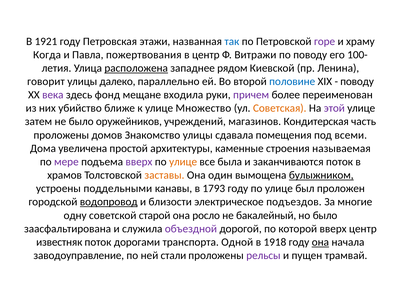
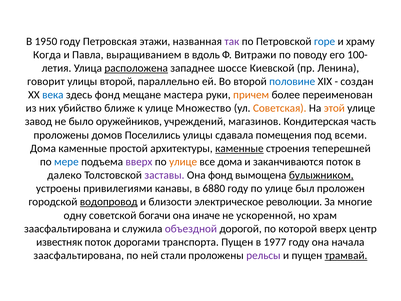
1921: 1921 -> 1950 (46, 41)
так colour: blue -> purple (232, 41)
горе colour: purple -> blue (325, 41)
пожертвования: пожертвования -> выращиванием (144, 55)
в центр: центр -> вдоль (206, 55)
рядом: рядом -> шоссе (232, 68)
улицы далеко: далеко -> второй (118, 81)
поводу: поводу -> создан (357, 81)
века colour: purple -> blue (53, 95)
входила: входила -> мастера (183, 95)
причем colour: purple -> orange (251, 95)
этой colour: purple -> orange (334, 108)
затем: затем -> завод (38, 122)
Знакомство: Знакомство -> Поселились (153, 135)
Дома увеличена: увеличена -> каменные (83, 148)
каменные underline: none -> present (239, 148)
называемая: называемая -> теперешней (341, 148)
мере colour: purple -> blue (66, 162)
все была: была -> дома (230, 162)
храмов: храмов -> далеко (65, 175)
заставы colour: orange -> purple (164, 175)
Она один: один -> фонд (220, 175)
поддельными: поддельными -> привилегиями (118, 188)
1793: 1793 -> 6880 (214, 188)
подъездов: подъездов -> революции (294, 202)
старой: старой -> богачи (155, 215)
росло: росло -> иначе (206, 215)
бакалейный: бакалейный -> ускоренной (266, 215)
но было: было -> храм (325, 215)
транспорта Одной: Одной -> Пущен (237, 242)
1918: 1918 -> 1977 (275, 242)
она underline: present -> none (320, 242)
заводоуправление: заводоуправление -> заасфальтирована (79, 255)
трамвай underline: none -> present (346, 255)
